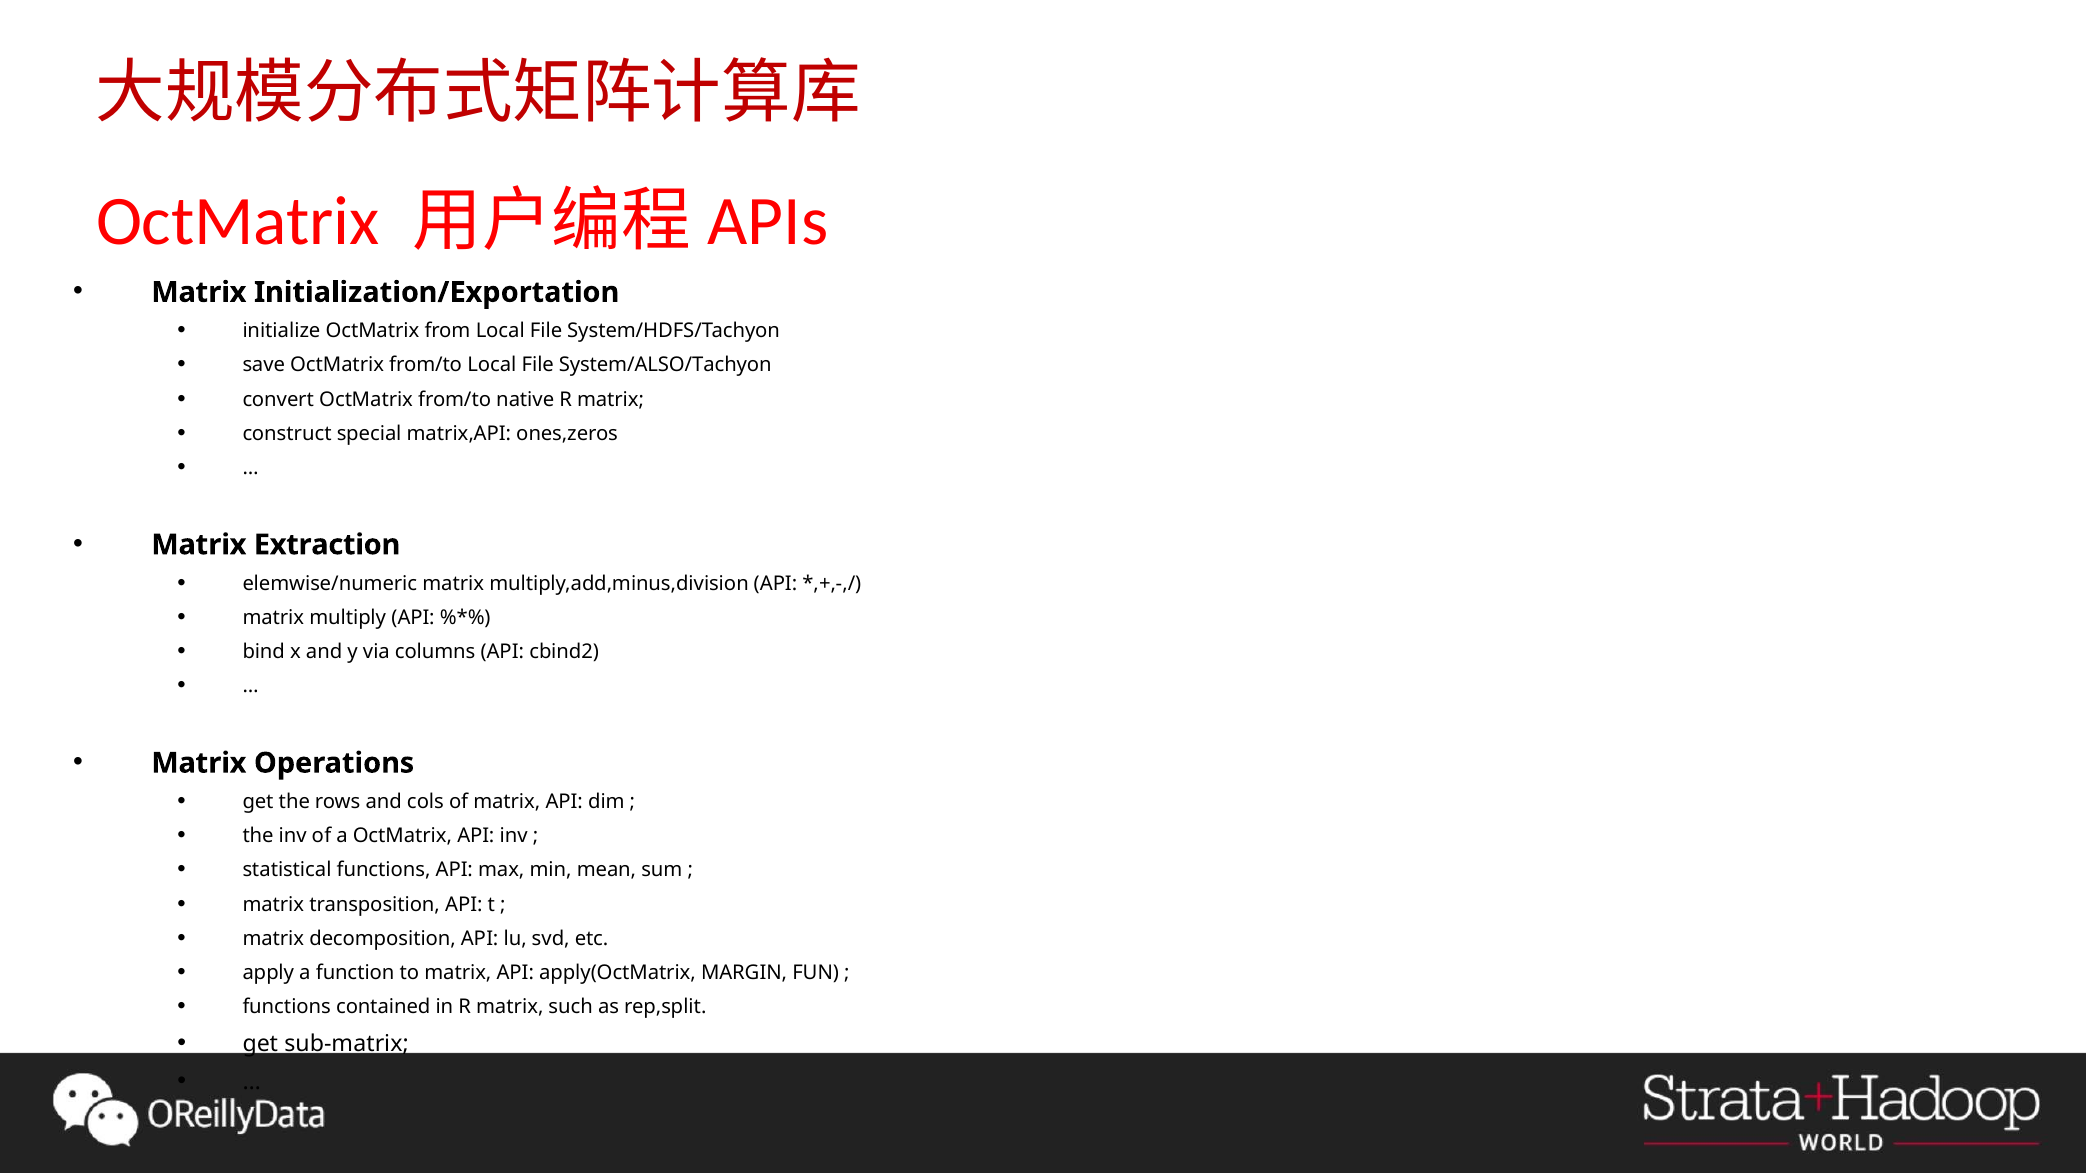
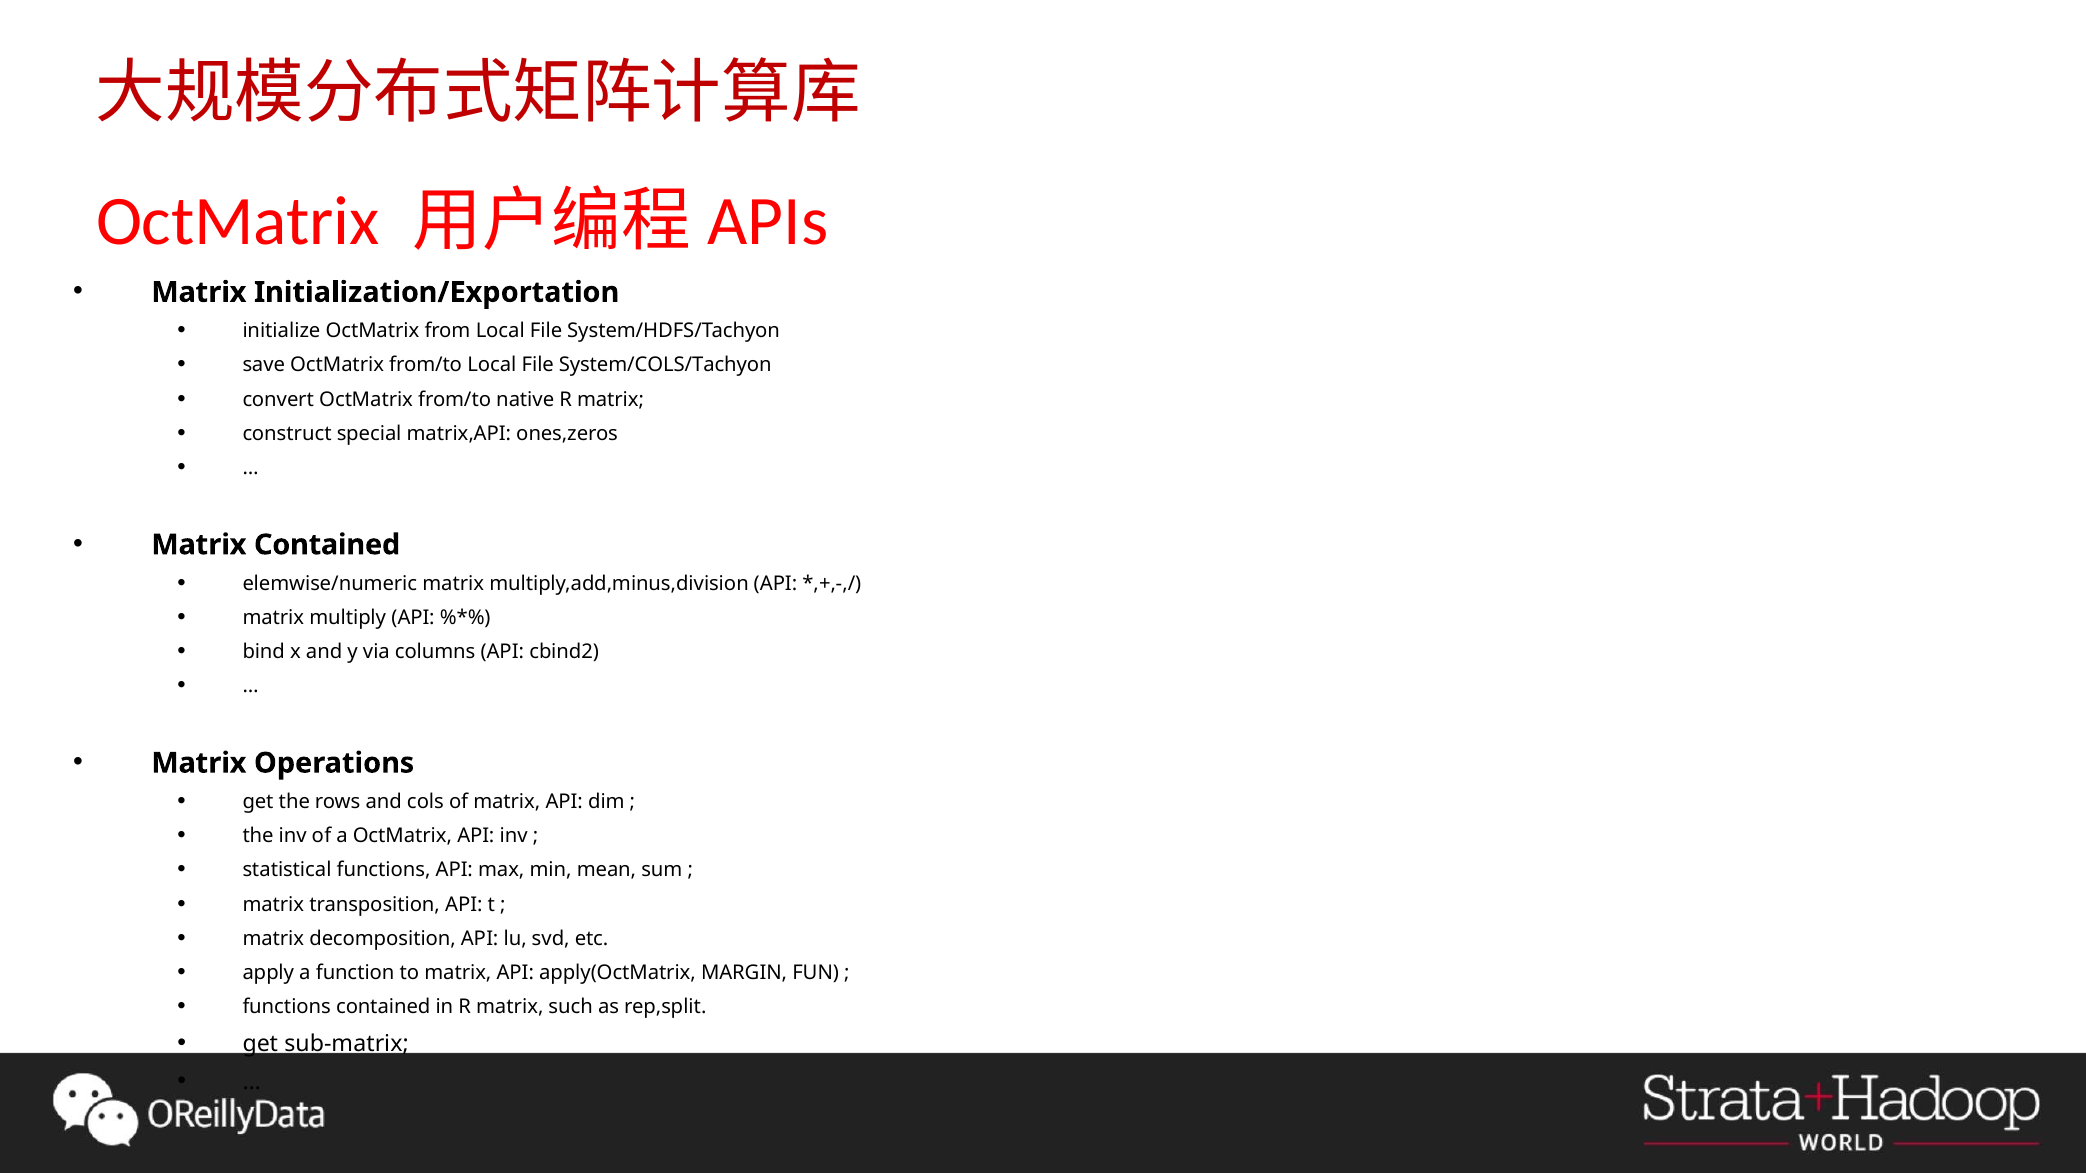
System/ALSO/Tachyon: System/ALSO/Tachyon -> System/COLS/Tachyon (665, 365)
Matrix Extraction: Extraction -> Contained (327, 545)
